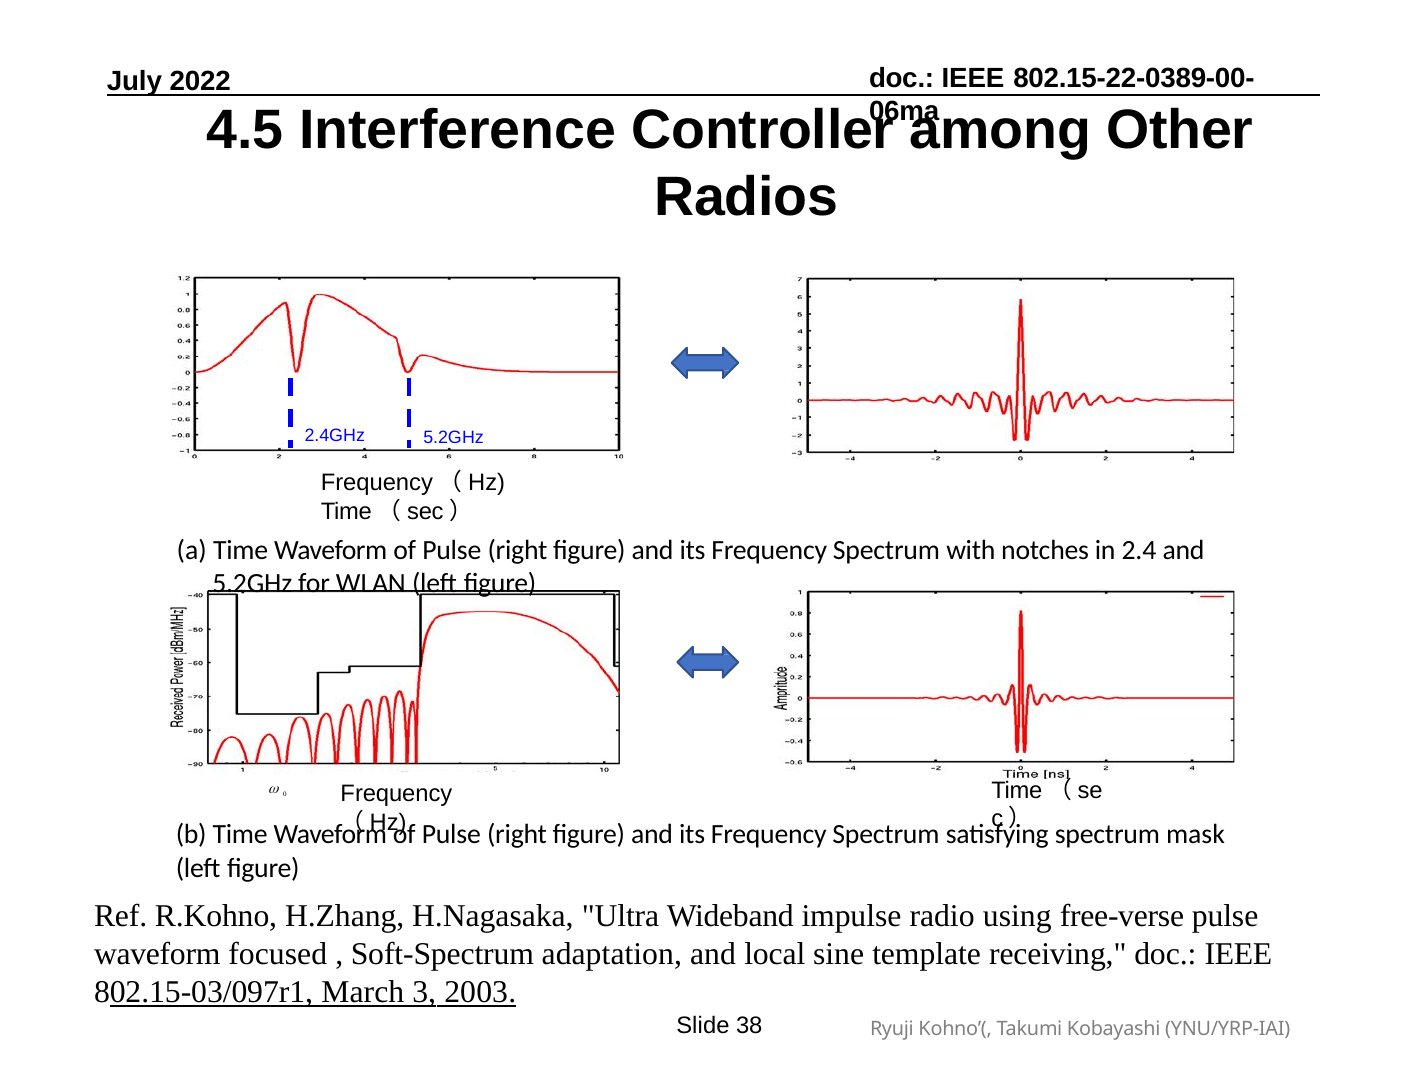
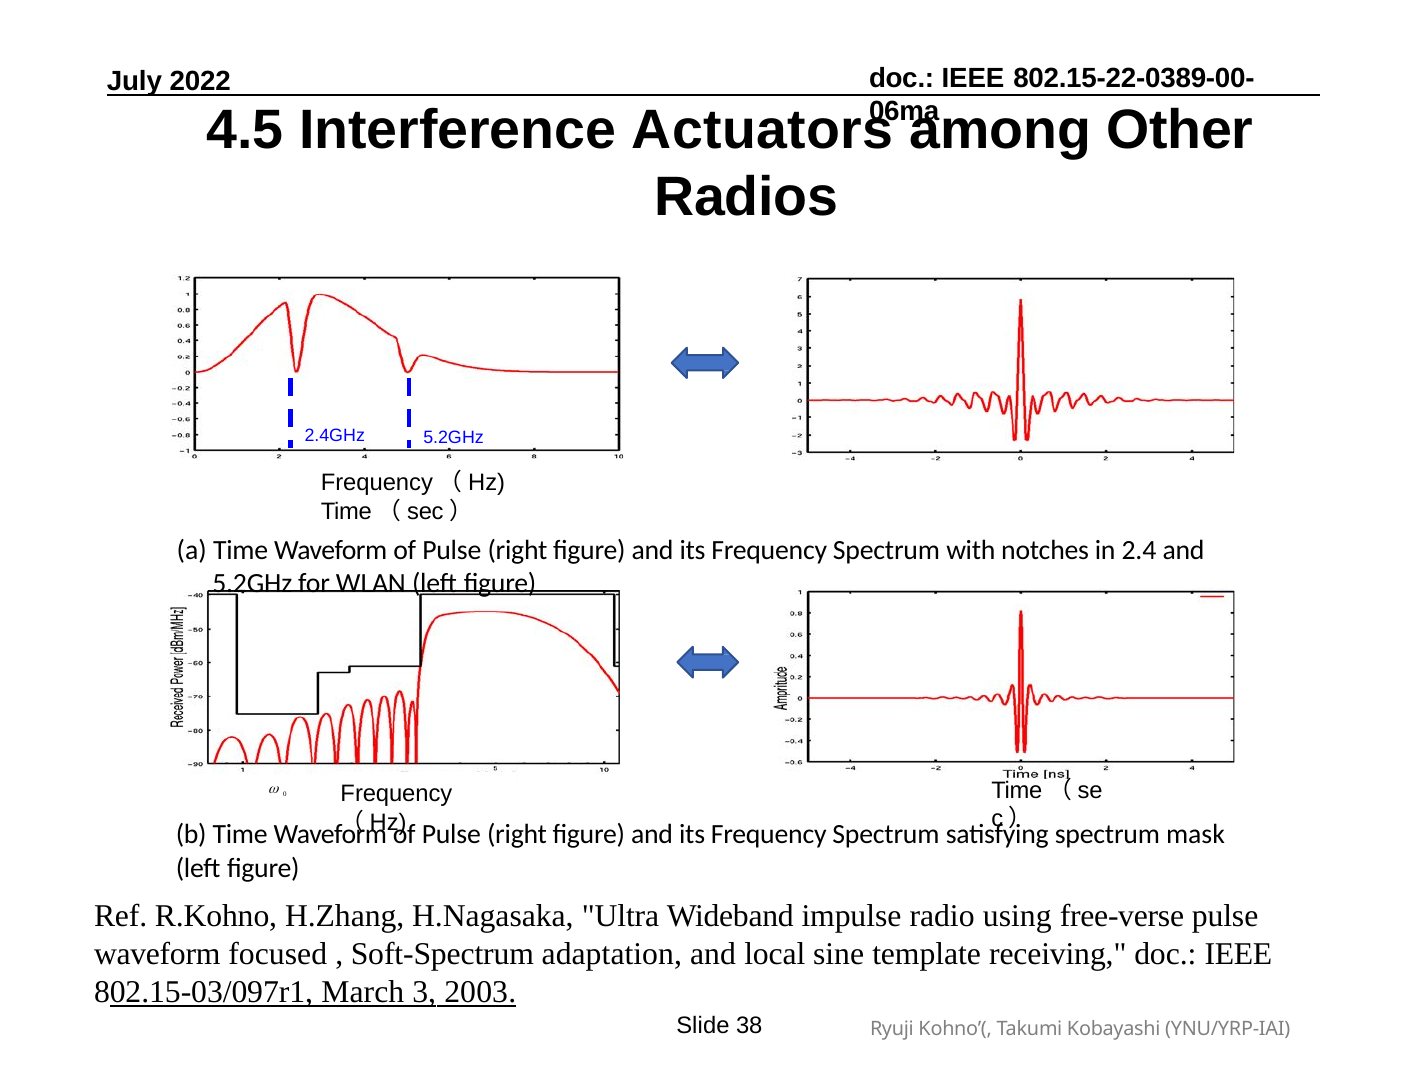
Controller: Controller -> Actuators (763, 130)
